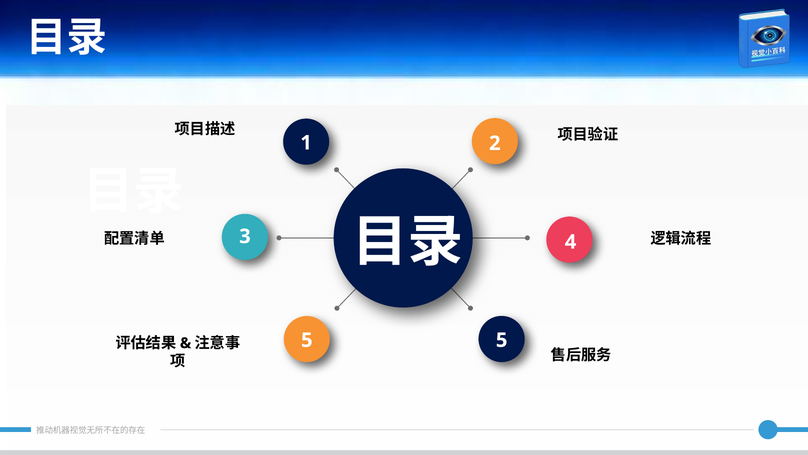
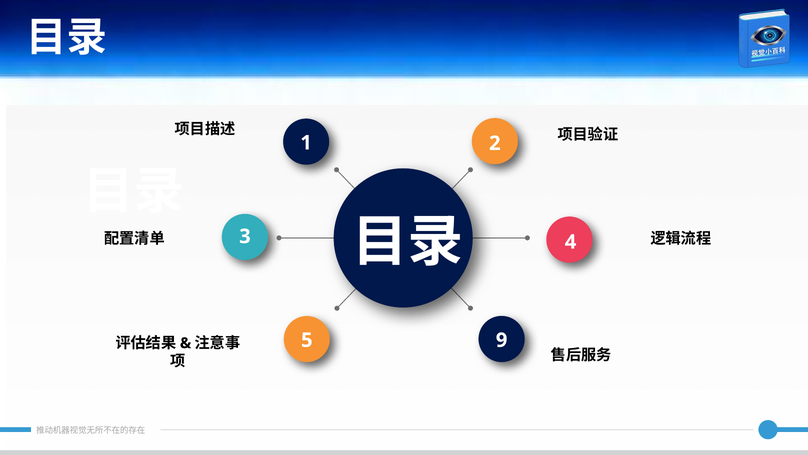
5 5: 5 -> 9 (502, 340)
